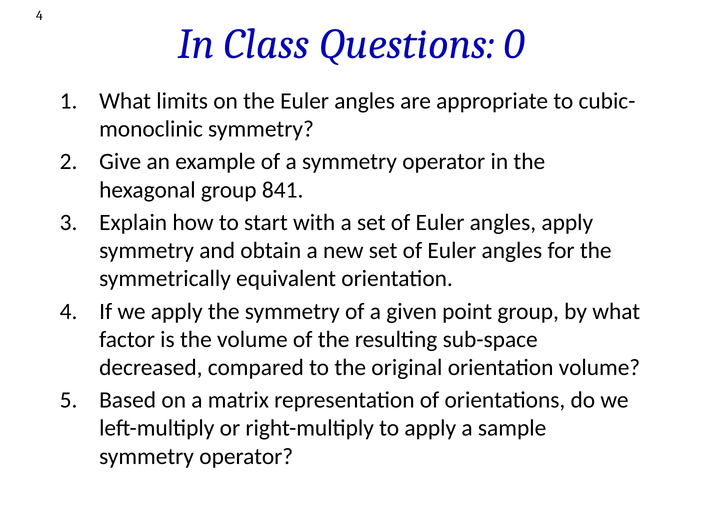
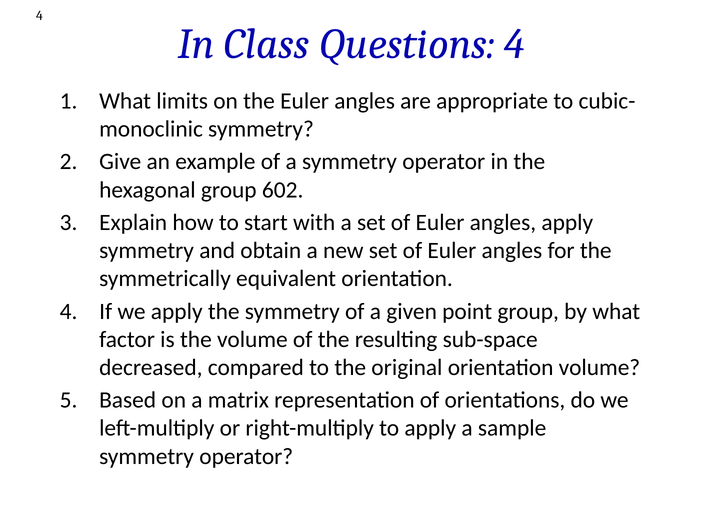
Questions 0: 0 -> 4 (514, 44)
841: 841 -> 602 (283, 190)
